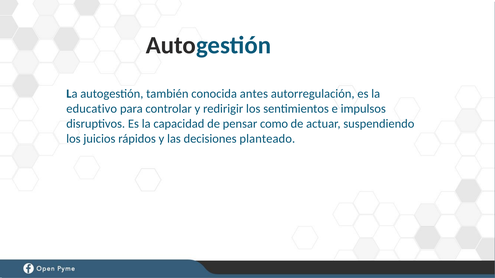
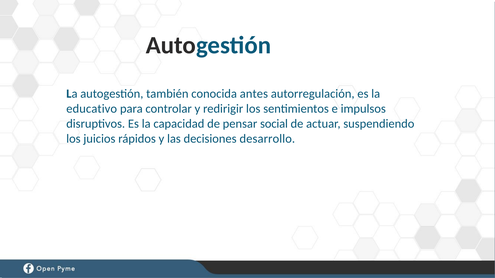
como: como -> social (274, 124)
planteado: planteado -> desarrollo (267, 139)
